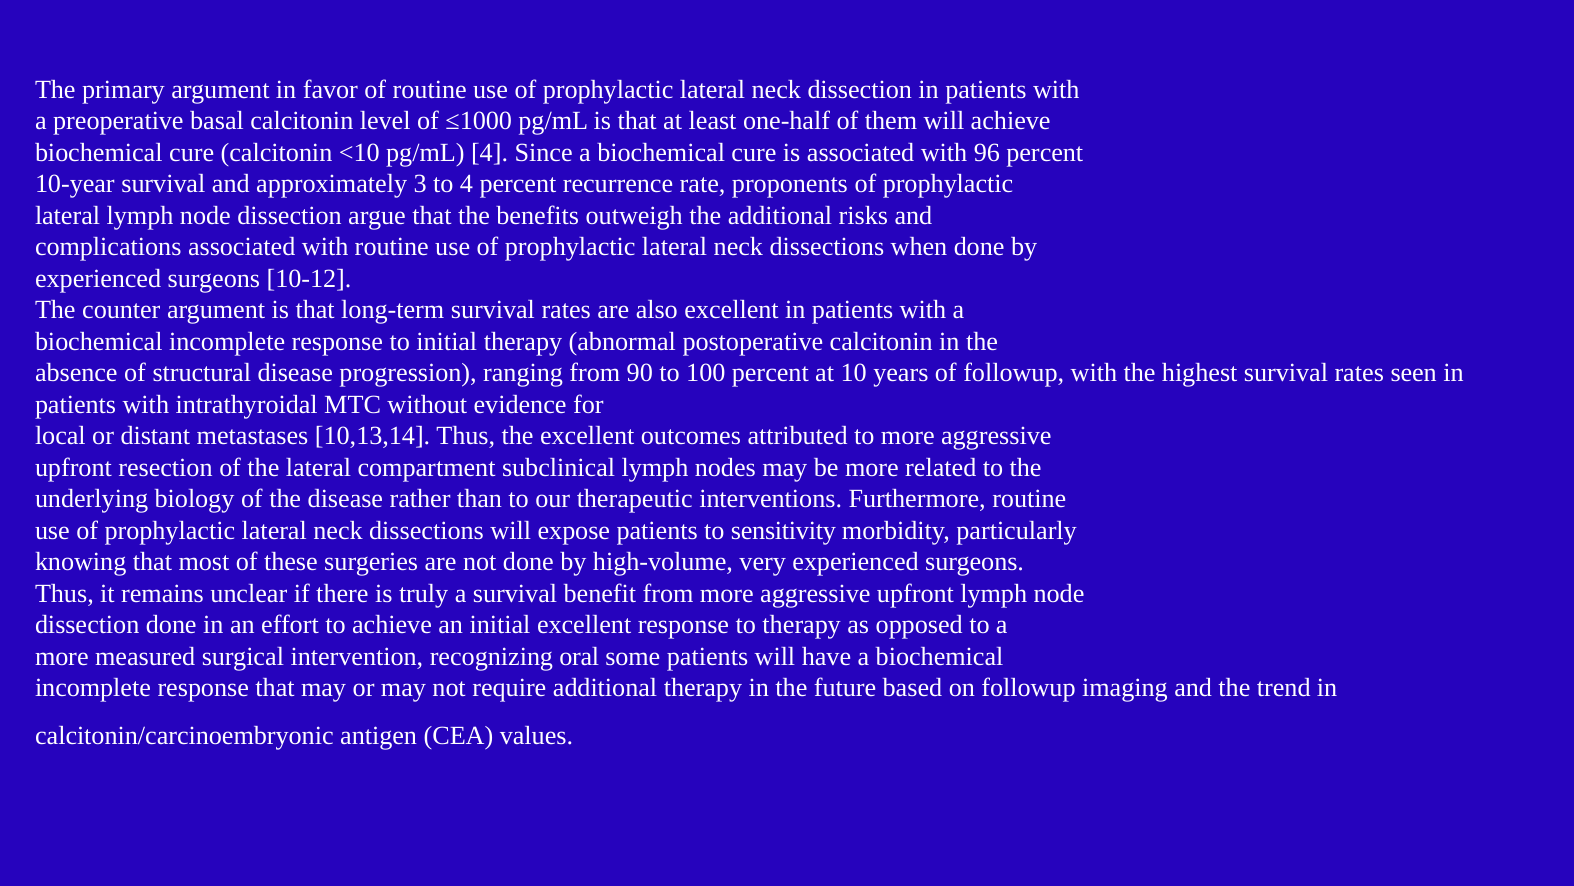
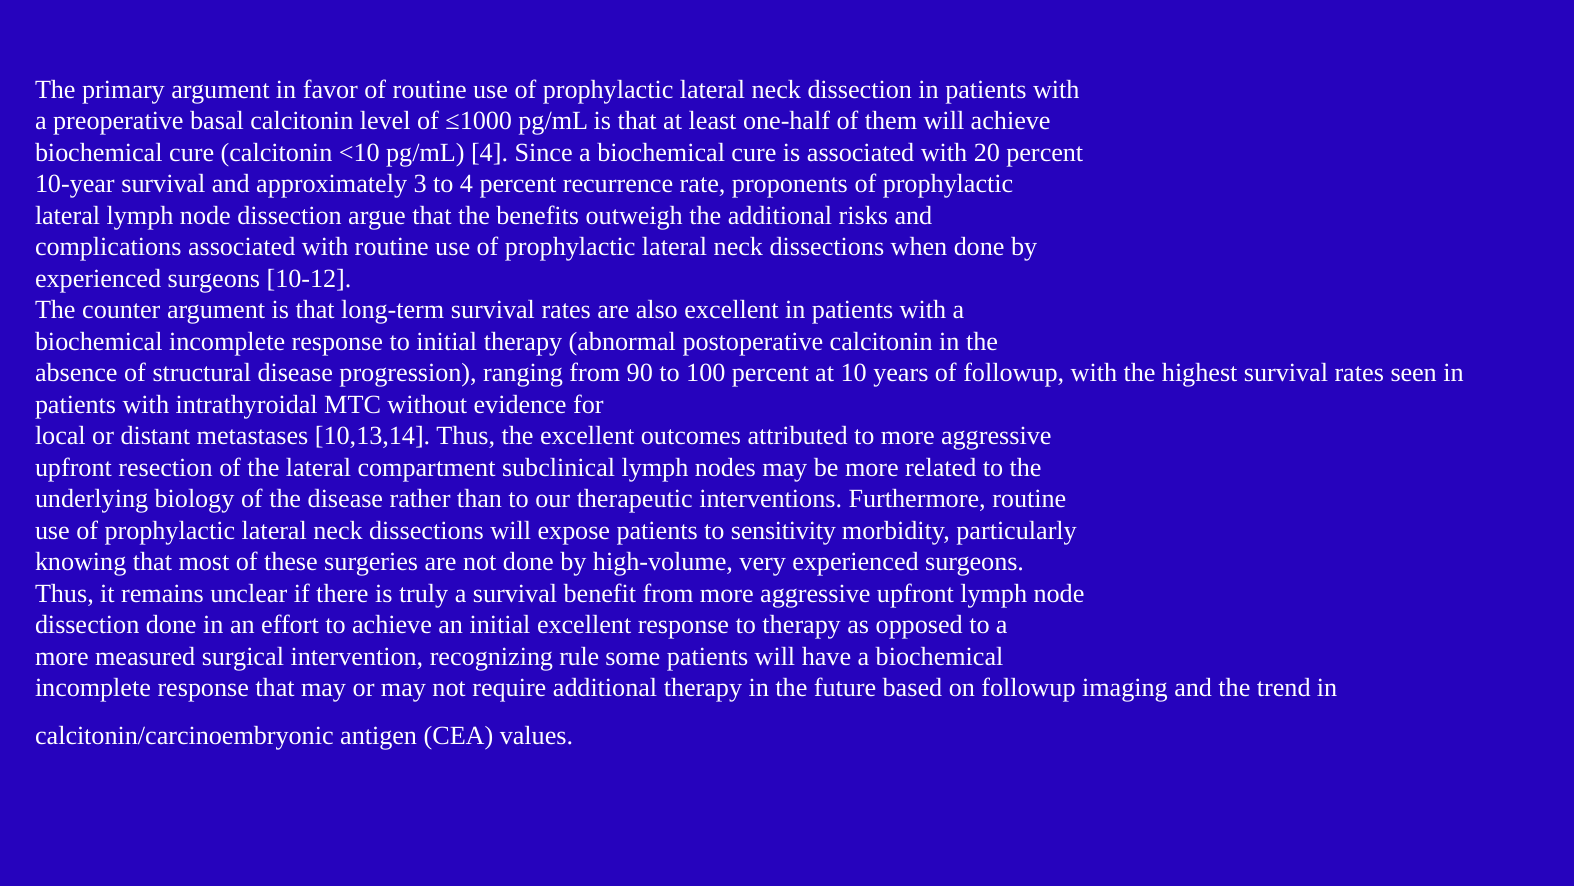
96: 96 -> 20 (987, 153)
oral: oral -> rule (579, 656)
